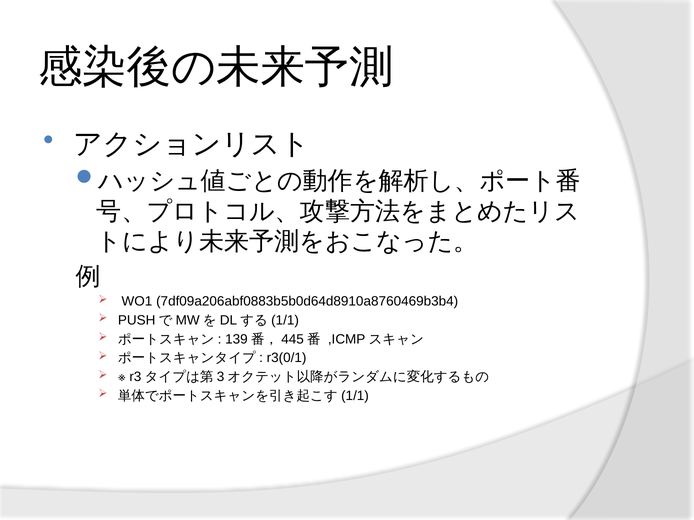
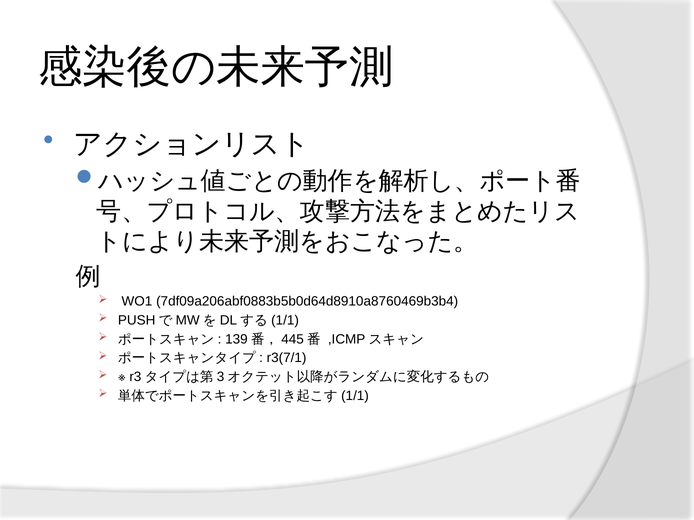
r3(0/1: r3(0/1 -> r3(7/1 (287, 358)
